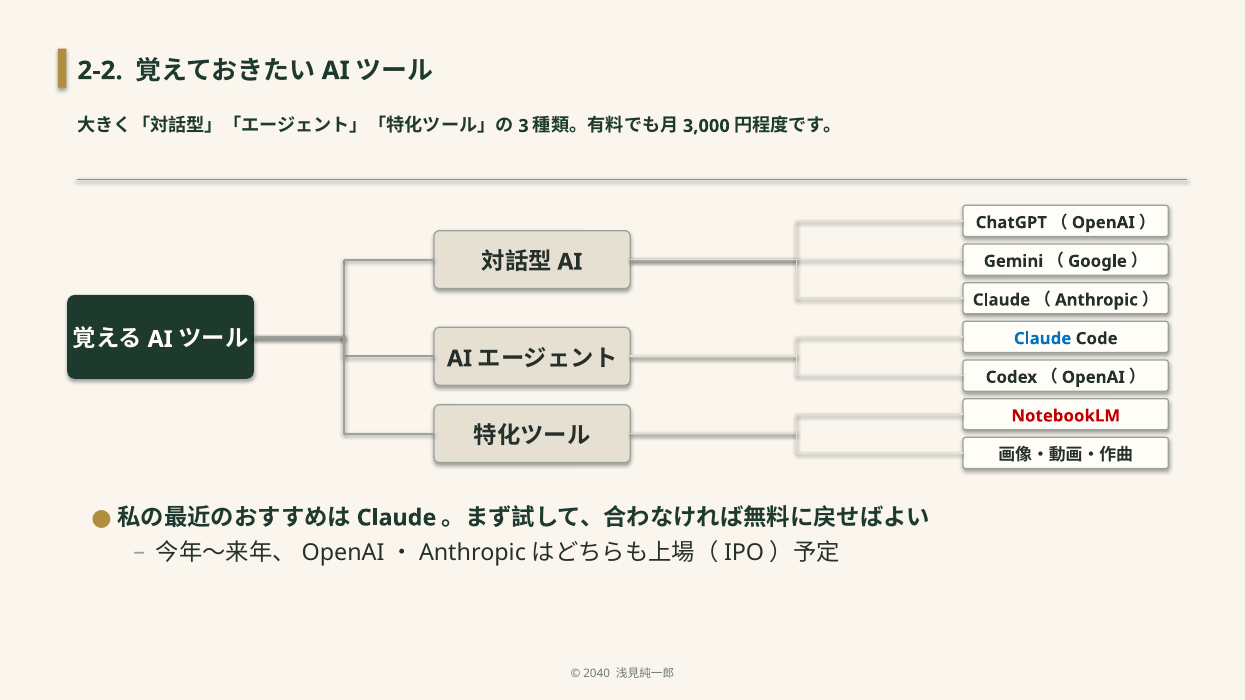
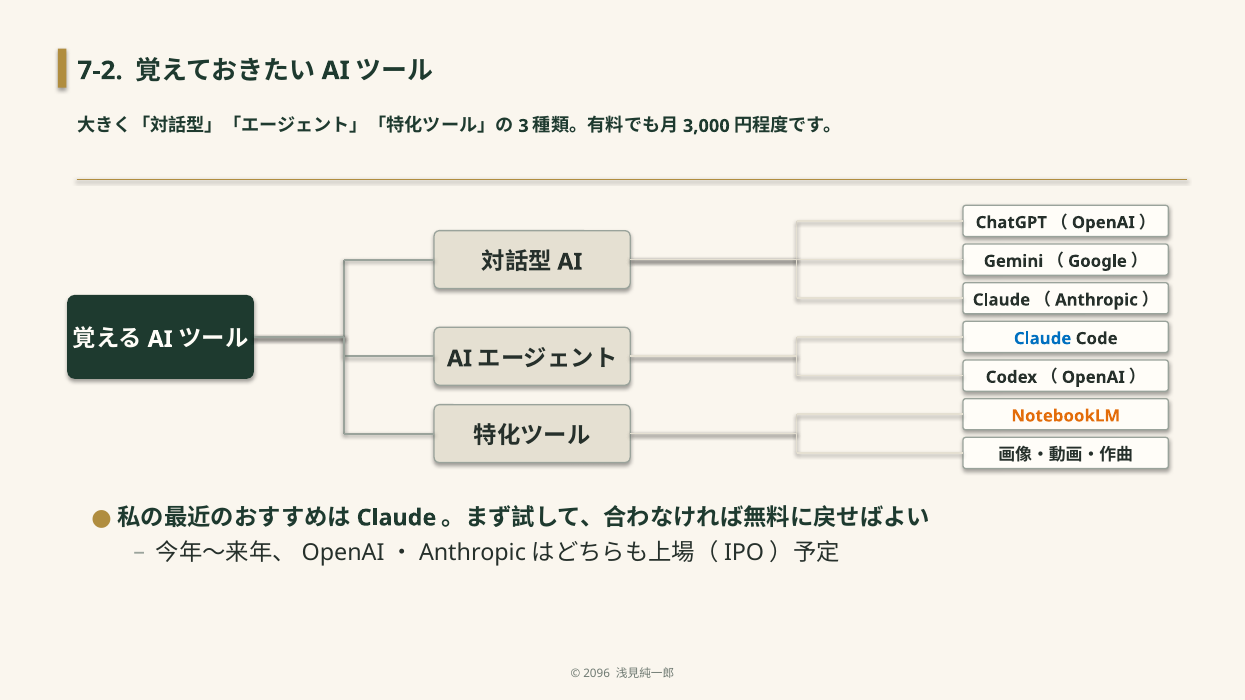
2-2: 2-2 -> 7-2 (100, 71)
NotebookLM colour: red -> orange (1066, 416)
2040: 2040 -> 2096 (597, 674)
